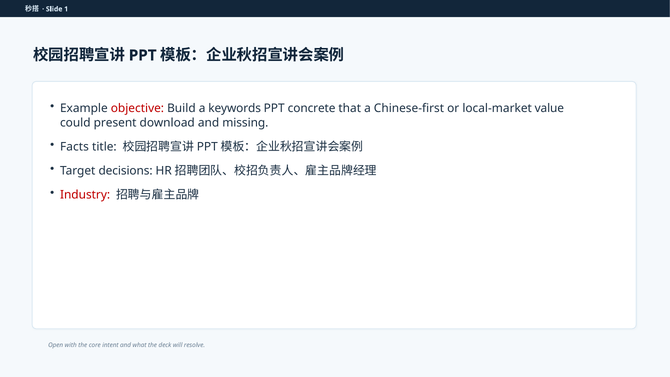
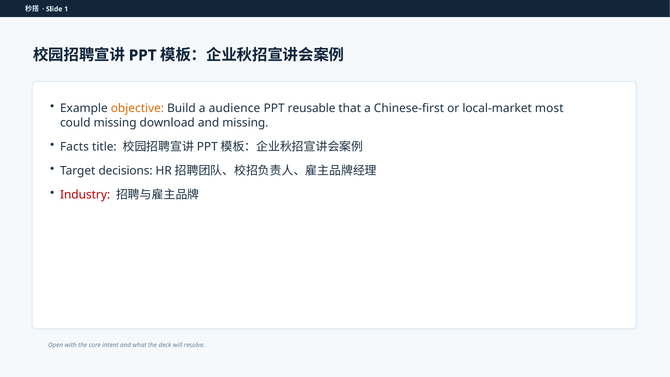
objective colour: red -> orange (137, 108)
keywords: keywords -> audience (235, 108)
concrete: concrete -> reusable (312, 108)
value: value -> most (549, 108)
could present: present -> missing (115, 123)
